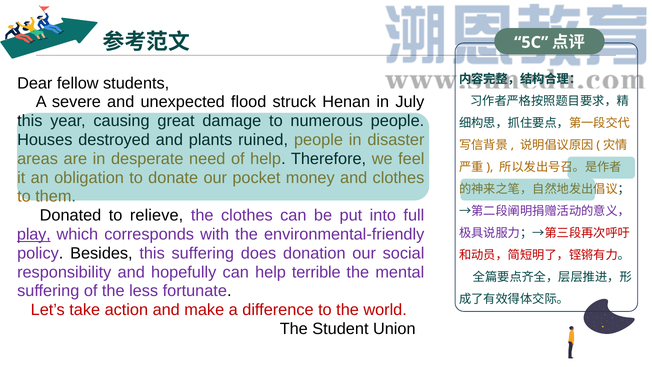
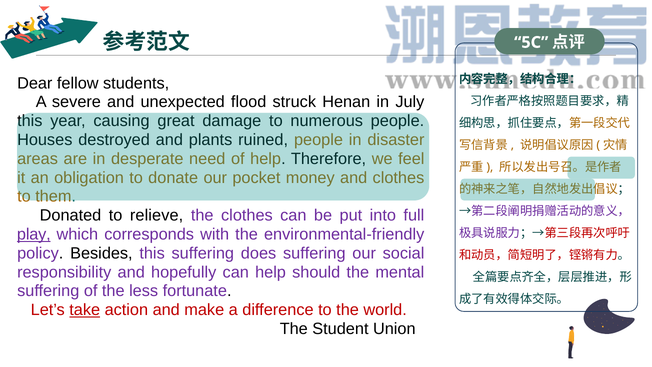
does donation: donation -> suffering (314, 253)
terrible: terrible -> should (316, 272)
take underline: none -> present (85, 310)
